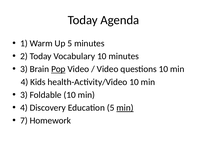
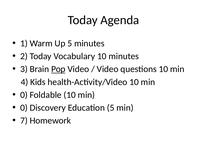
3: 3 -> 0 (24, 95)
4: 4 -> 0 (24, 108)
min underline: present -> none (125, 108)
